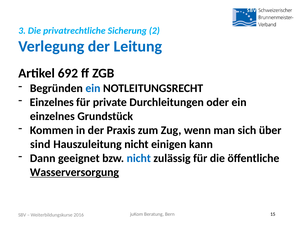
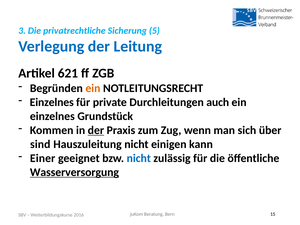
2: 2 -> 5 (154, 31)
692: 692 -> 621 (68, 73)
ein colour: blue -> orange (93, 88)
oder: oder -> auch (218, 102)
der underline: none -> present (96, 130)
Dann: Dann -> Einer (43, 158)
